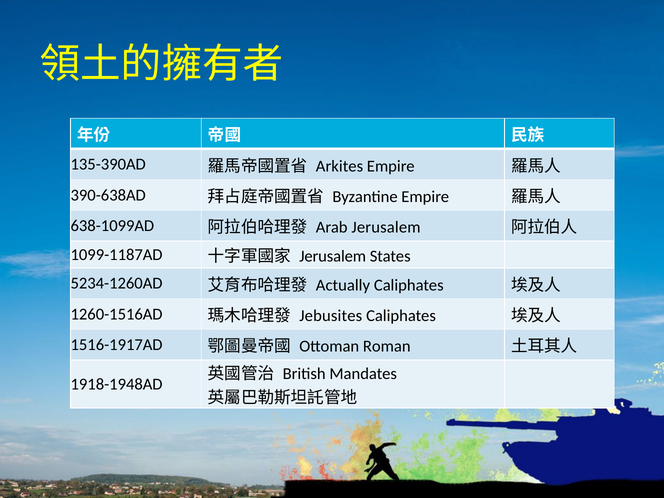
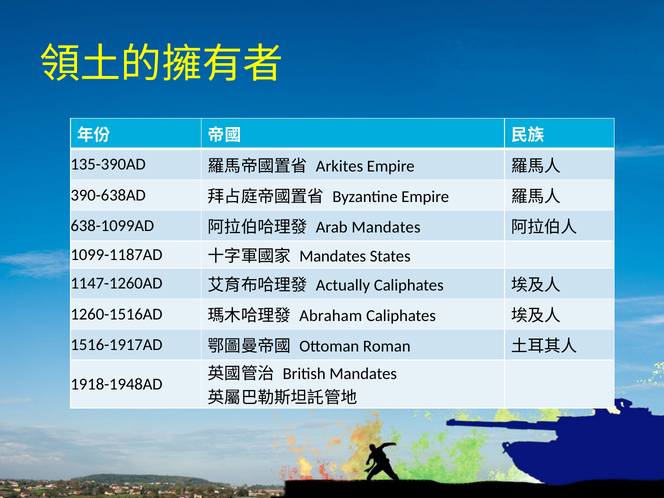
Arab Jerusalem: Jerusalem -> Mandates (386, 227)
Jerusalem: Jerusalem -> Mandates (333, 256)
5234-1260AD: 5234-1260AD -> 1147-1260AD (117, 283)
Jebusites: Jebusites -> Abraham (331, 316)
